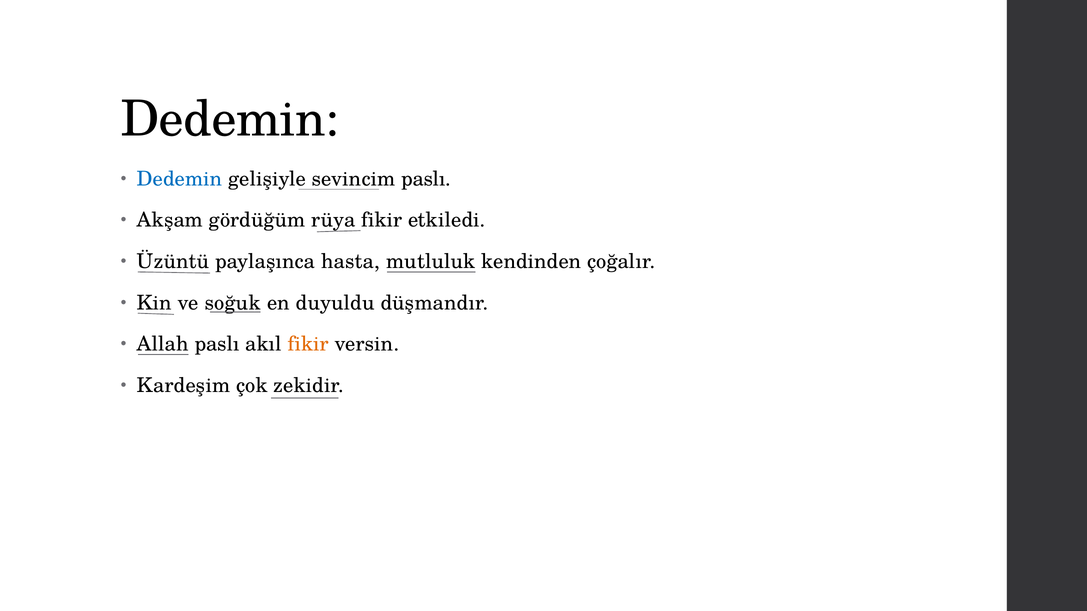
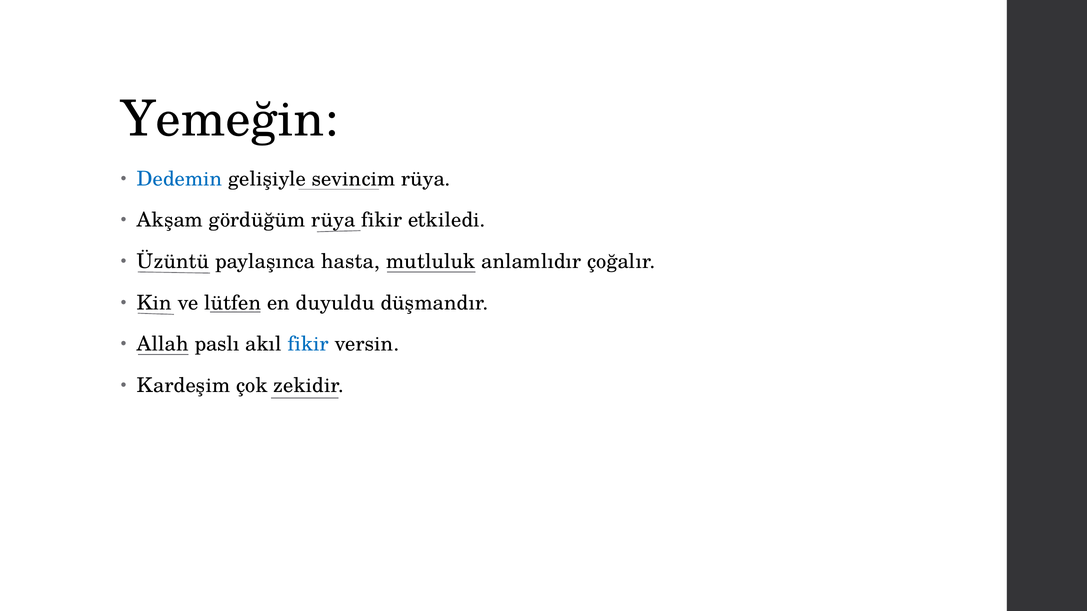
Dedemin: Dedemin -> Yemeğin (230, 119)
sevincim paslı: paslı -> rüya (426, 179)
kendinden: kendinden -> anlamlıdır (531, 262)
soğuk: soğuk -> lütfen (233, 303)
fikir colour: orange -> blue (308, 344)
